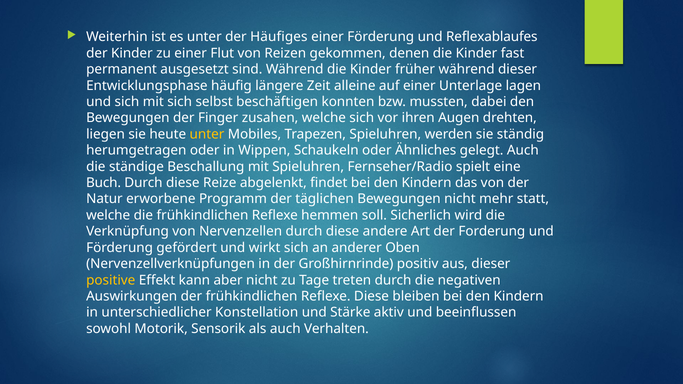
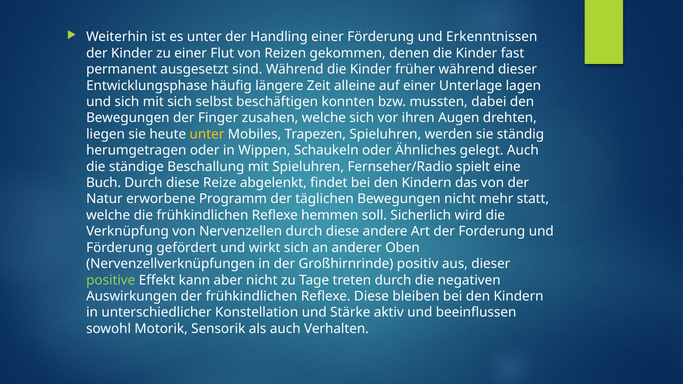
Häufiges: Häufiges -> Handling (279, 37)
Reflexablaufes: Reflexablaufes -> Erkenntnissen (492, 37)
positive colour: yellow -> light green (111, 280)
